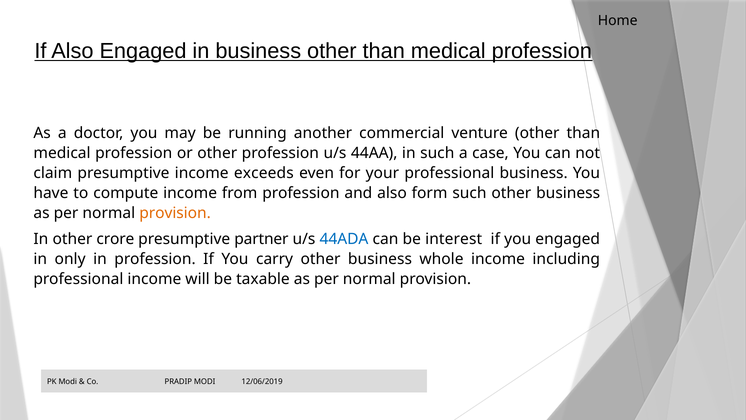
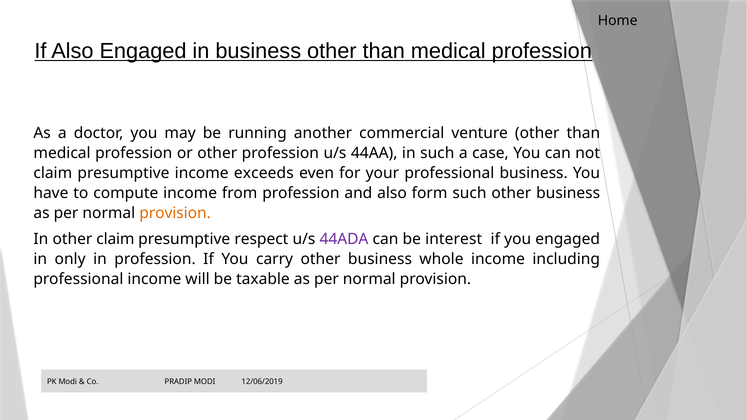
other crore: crore -> claim (115, 239)
partner: partner -> respect (261, 239)
44ADA colour: blue -> purple (344, 239)
